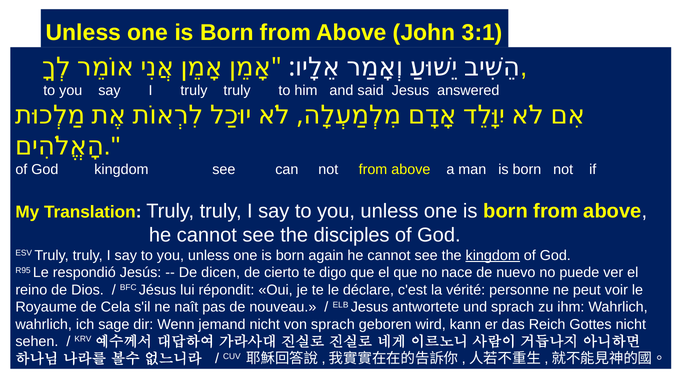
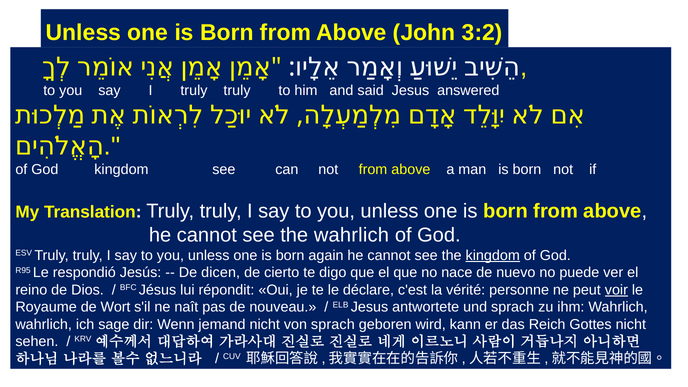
3:1: 3:1 -> 3:2 (482, 33)
the disciples: disciples -> wahrlich (351, 235)
voir underline: none -> present (616, 290)
Cela: Cela -> Wort (116, 307)
